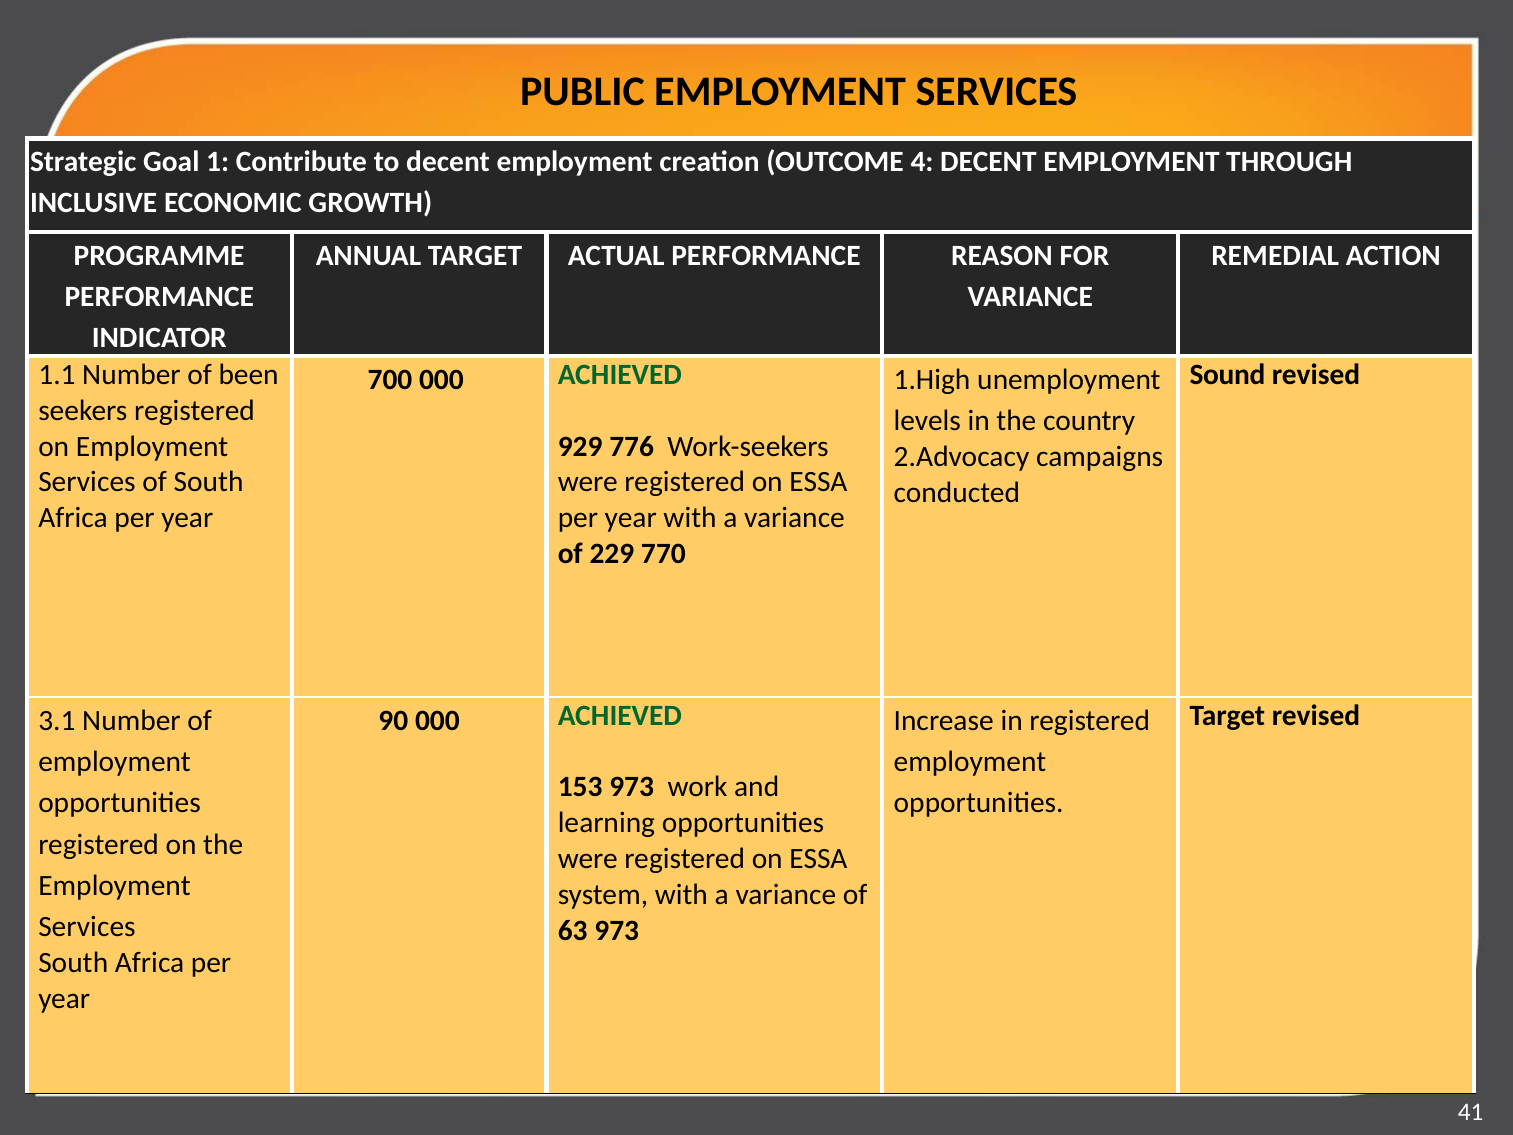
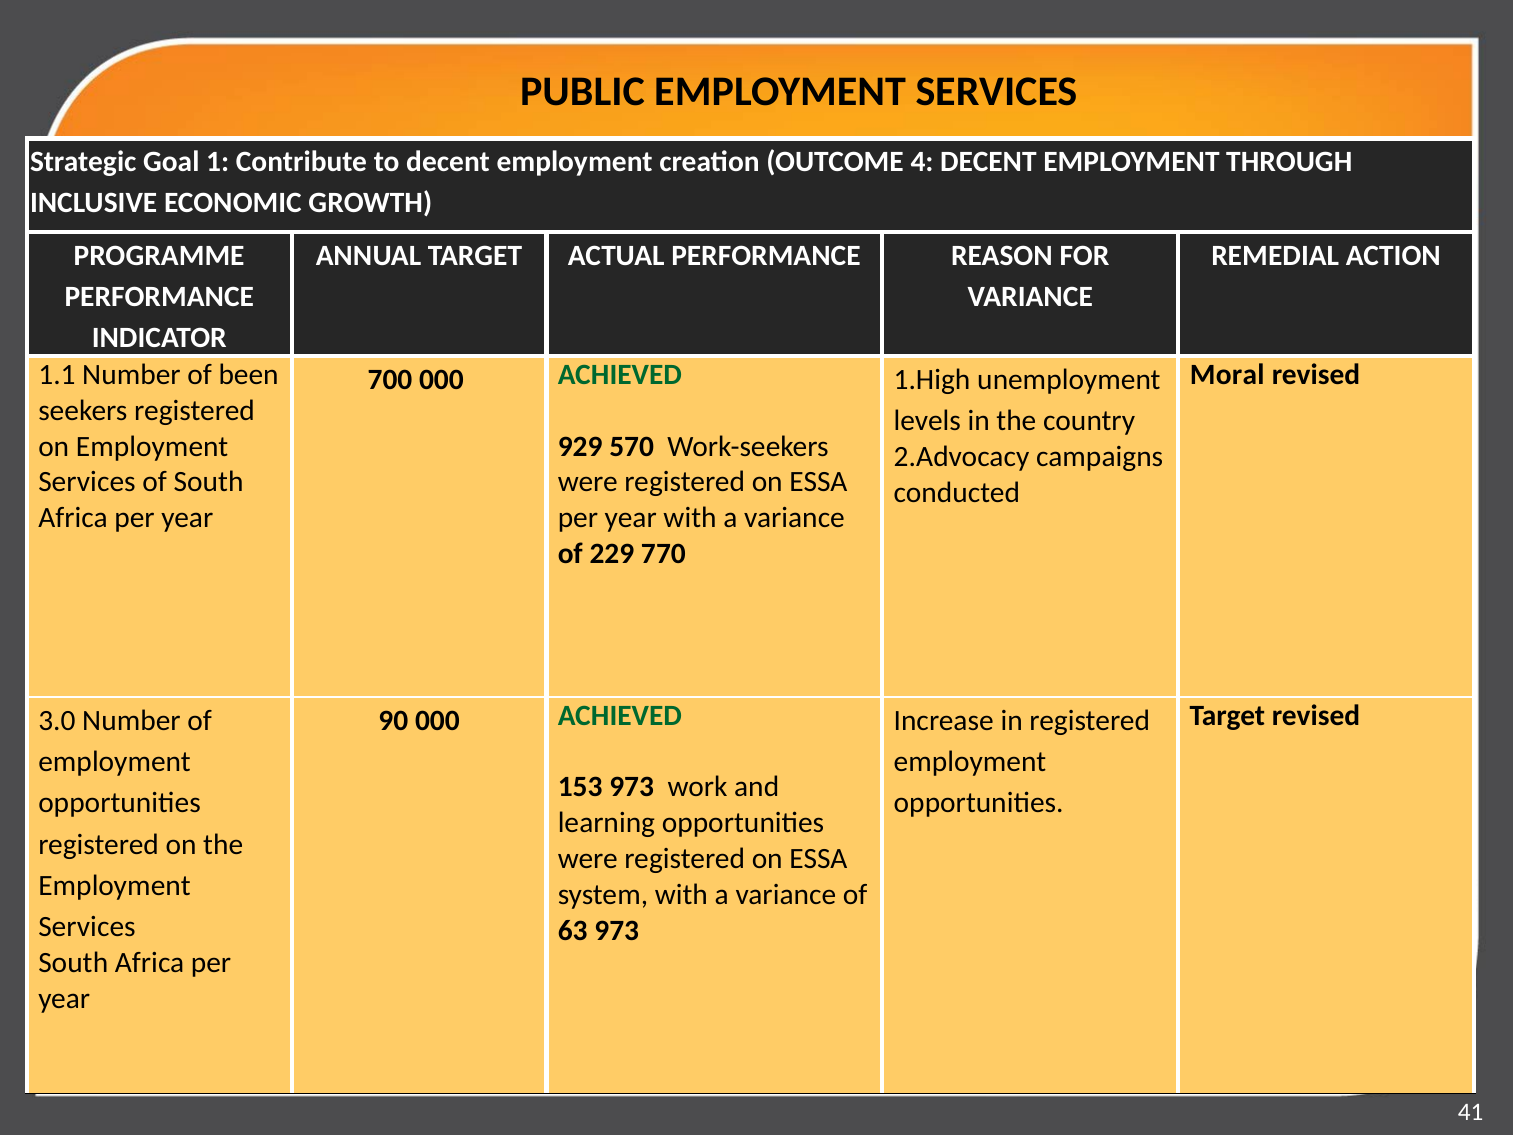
Sound: Sound -> Moral (1227, 375)
776: 776 -> 570 (632, 446)
3.1: 3.1 -> 3.0 (57, 721)
